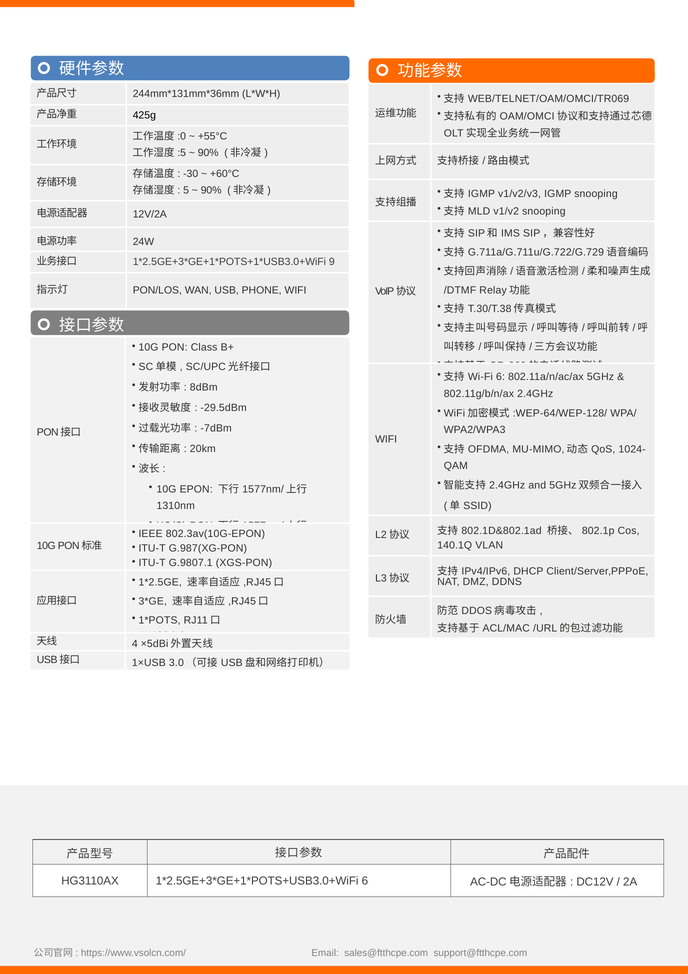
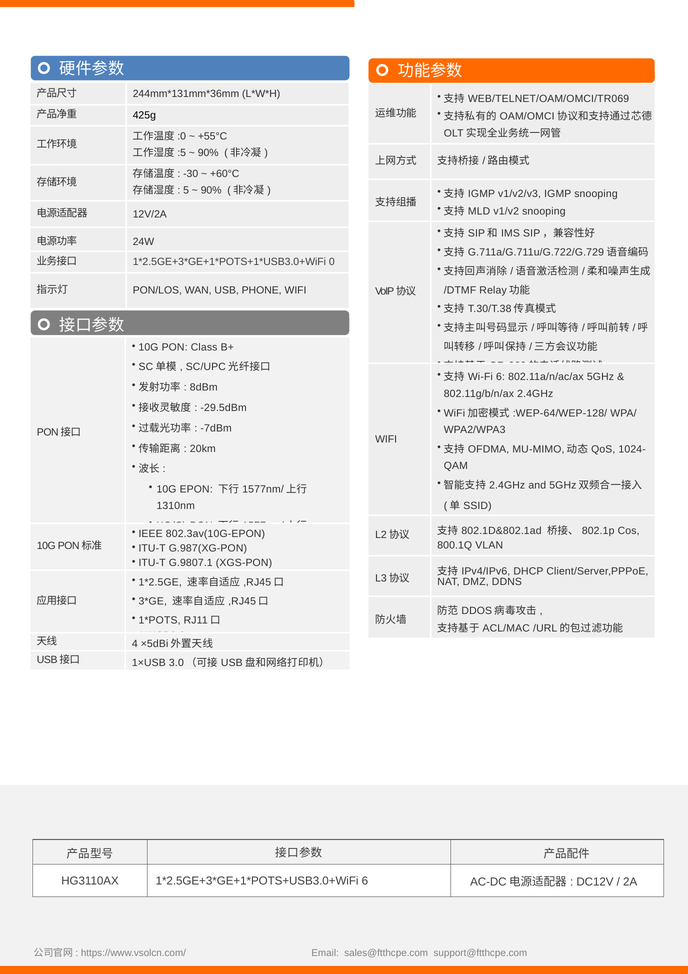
9: 9 -> 0 (332, 262)
140.1Q: 140.1Q -> 800.1Q (455, 545)
